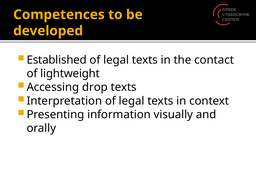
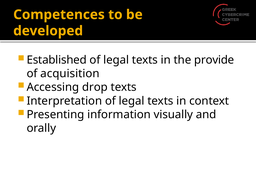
contact: contact -> provide (214, 60)
lightweight: lightweight -> acquisition (70, 74)
